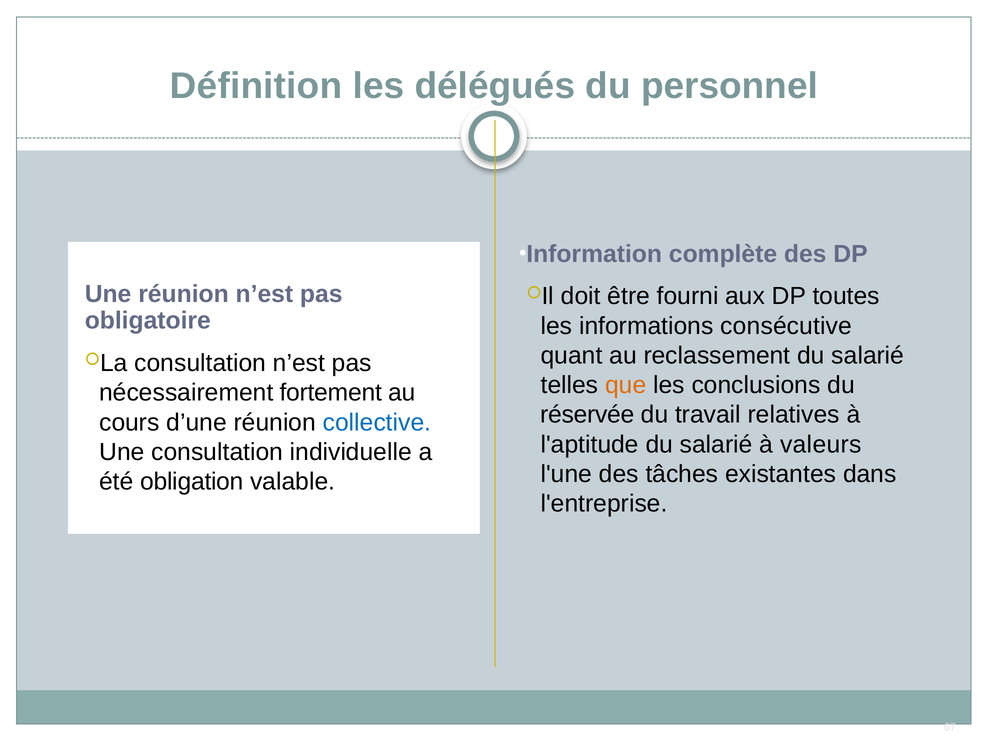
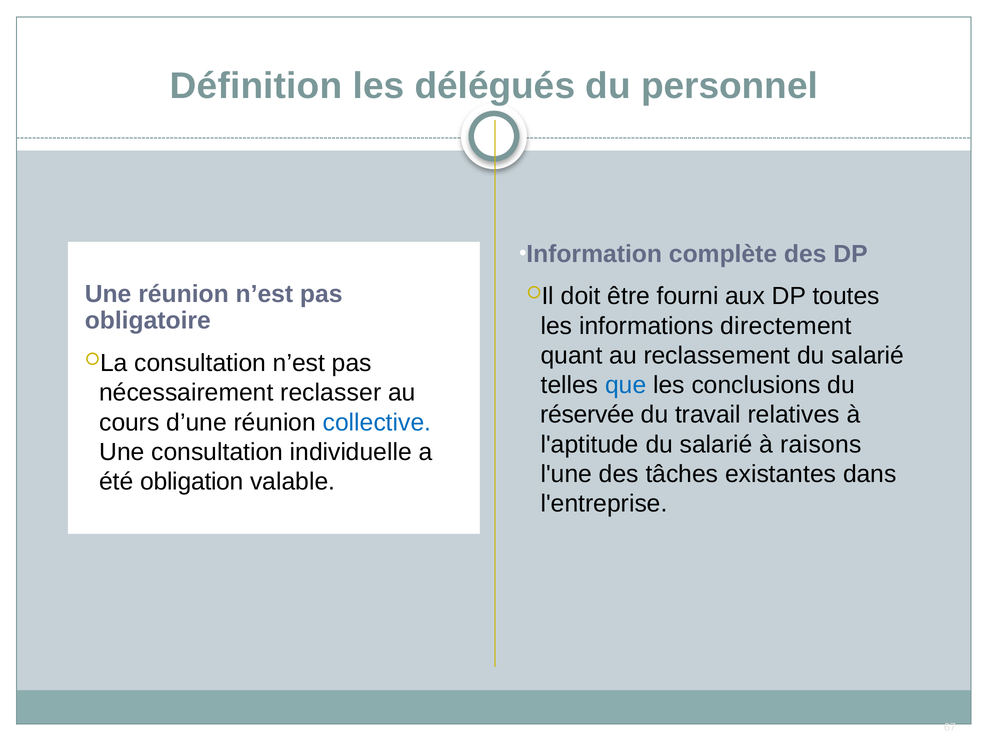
consécutive: consécutive -> directement (786, 326)
que colour: orange -> blue (626, 385)
fortement: fortement -> reclasser (331, 393)
valeurs: valeurs -> raisons (821, 444)
